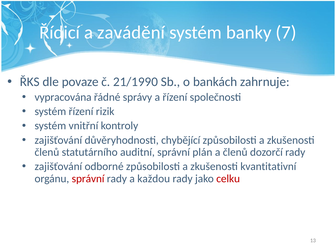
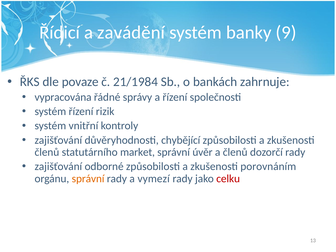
7: 7 -> 9 (286, 32)
21/1990: 21/1990 -> 21/1984 (136, 82)
auditní: auditní -> market (138, 152)
plán: plán -> úvěr (202, 152)
kvantitativní: kvantitativní -> porovnáním (268, 166)
správní colour: red -> orange (88, 179)
každou: každou -> vymezí (154, 179)
